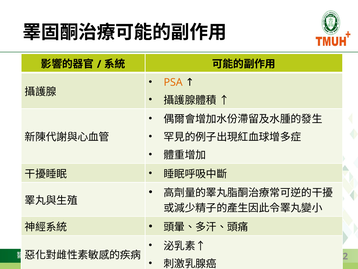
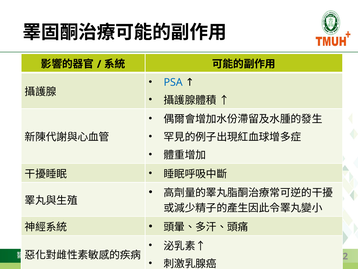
PSA colour: orange -> blue (173, 82)
